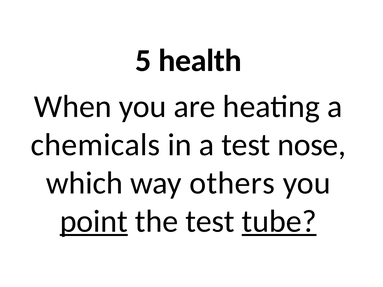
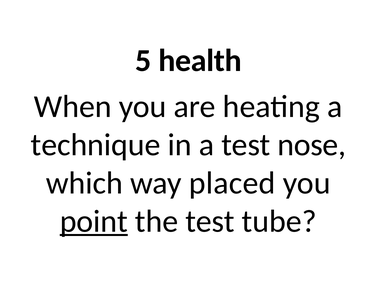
chemicals: chemicals -> technique (96, 145)
others: others -> placed (232, 183)
tube underline: present -> none (279, 221)
